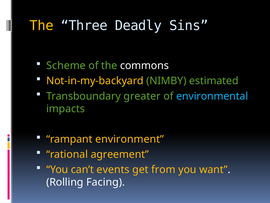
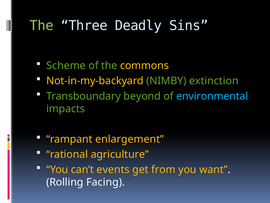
The colour: yellow -> light green (42, 25)
commons colour: white -> yellow (144, 66)
estimated: estimated -> extinction (214, 81)
greater: greater -> beyond (142, 96)
environment: environment -> enlargement (130, 139)
agreement: agreement -> agriculture (120, 154)
